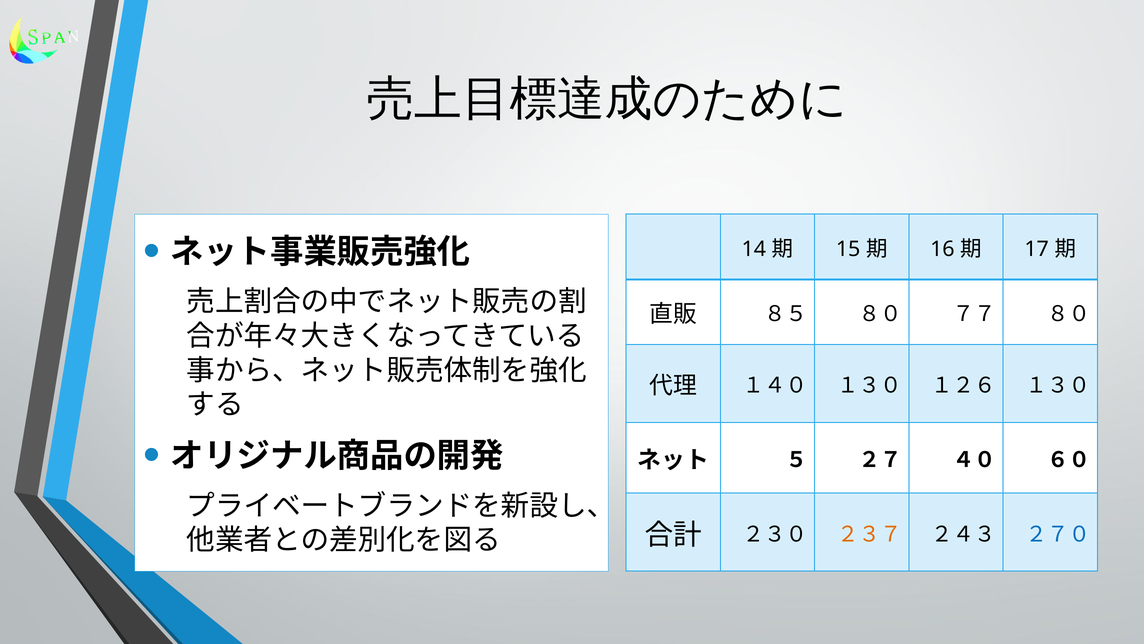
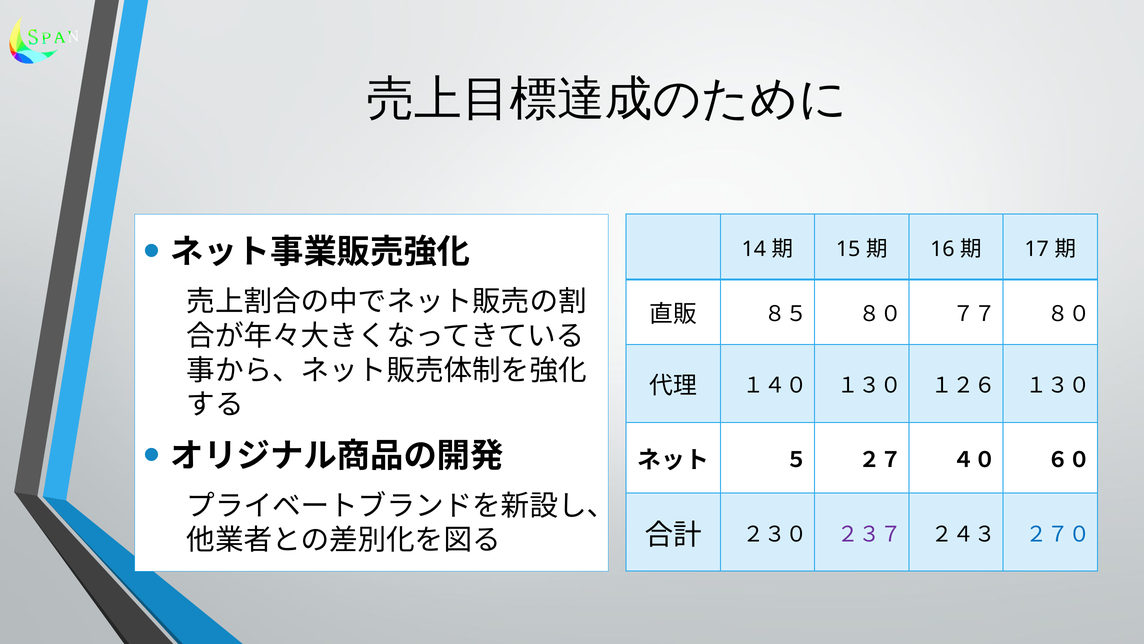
２３７ colour: orange -> purple (869, 534)
